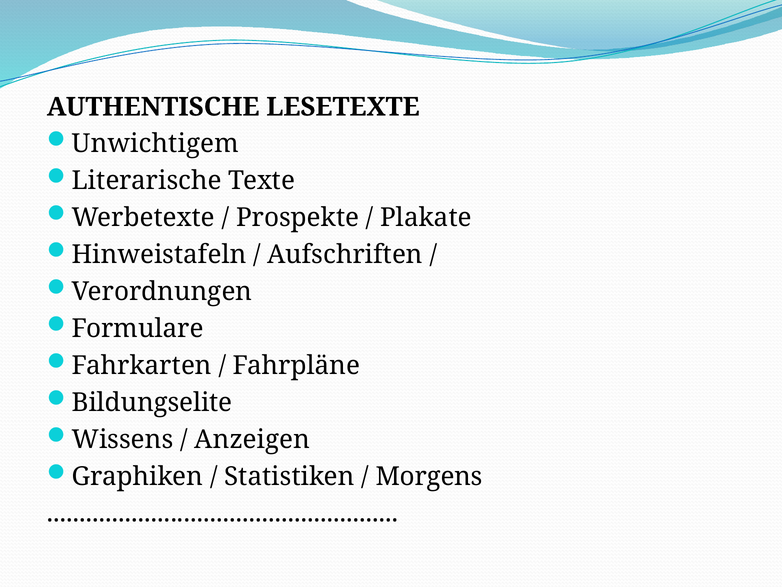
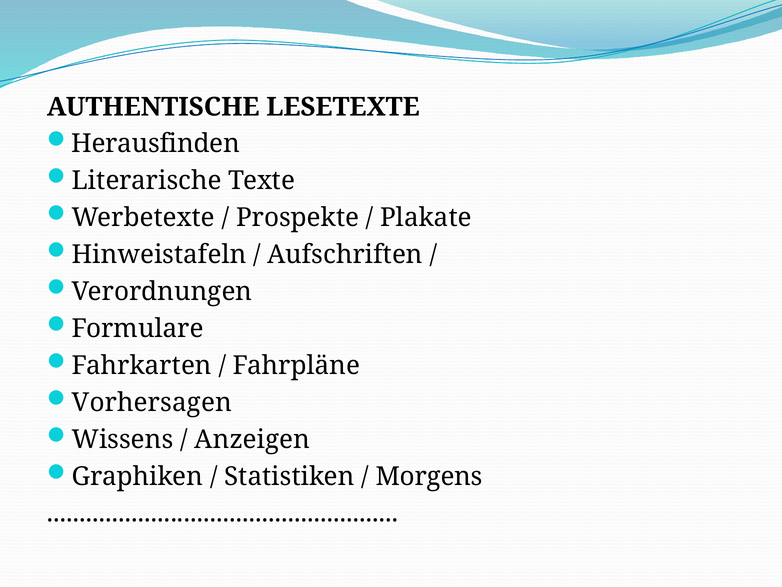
Unwichtigem: Unwichtigem -> Herausfinden (156, 144)
Bildungselite: Bildungselite -> Vorhersagen (152, 402)
